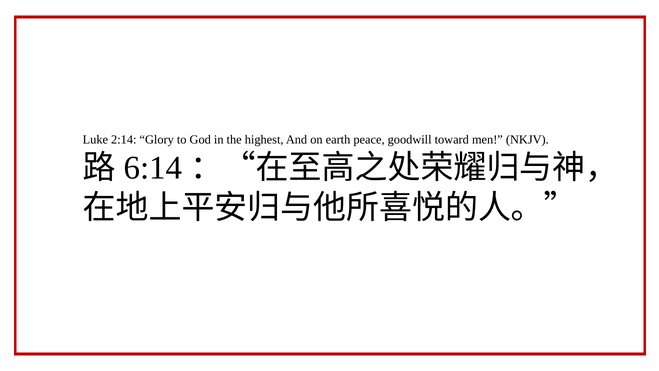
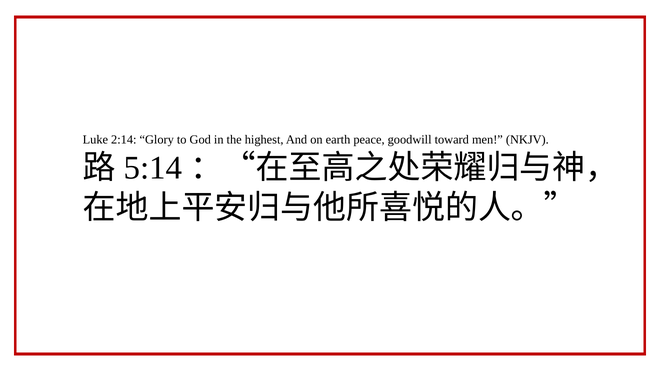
6:14: 6:14 -> 5:14 (153, 168)
